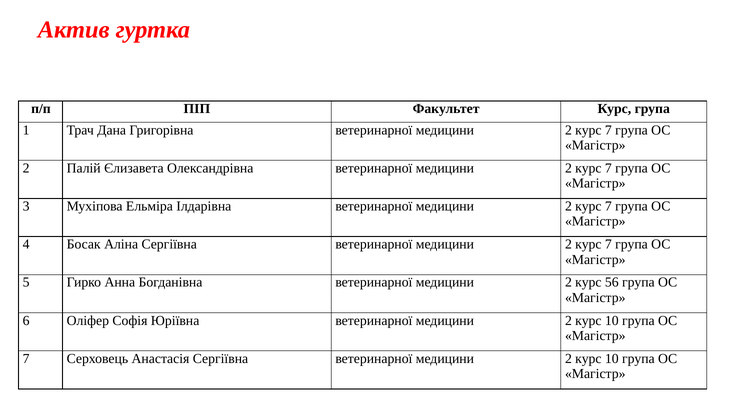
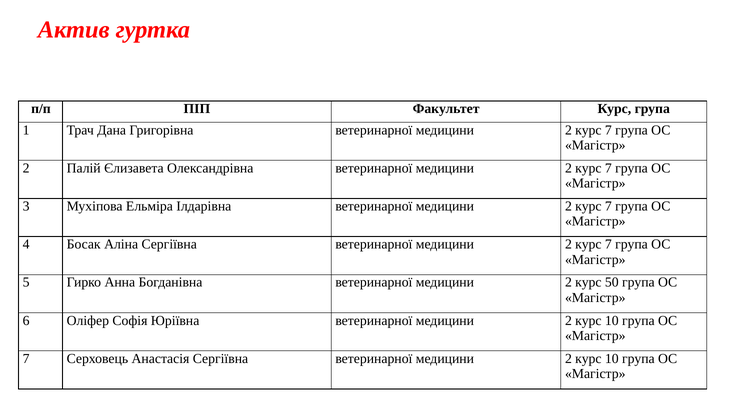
56: 56 -> 50 (612, 282)
